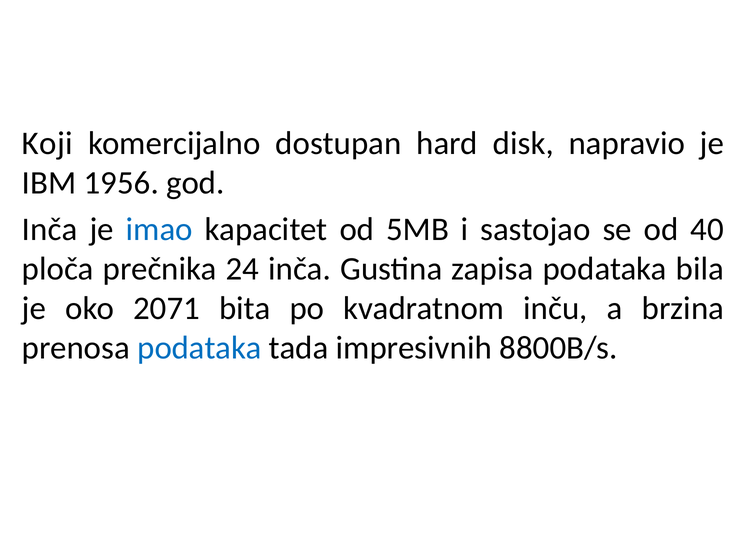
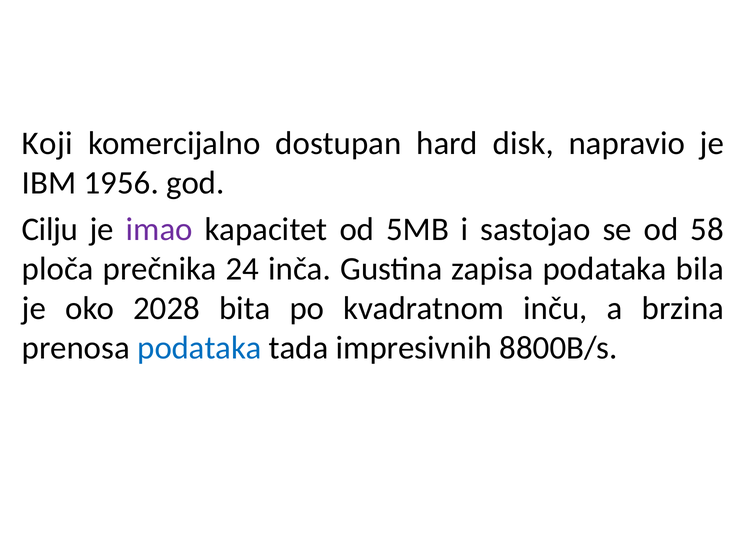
Inča: Inča -> Cilju (50, 229)
imao colour: blue -> purple (159, 229)
40: 40 -> 58 (707, 229)
2071: 2071 -> 2028 (166, 308)
